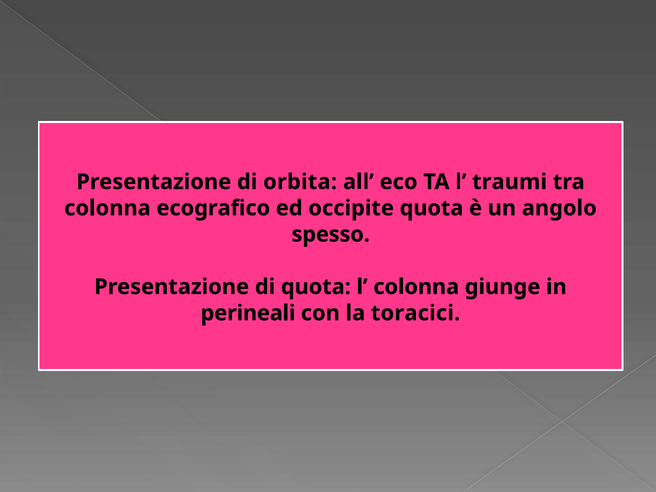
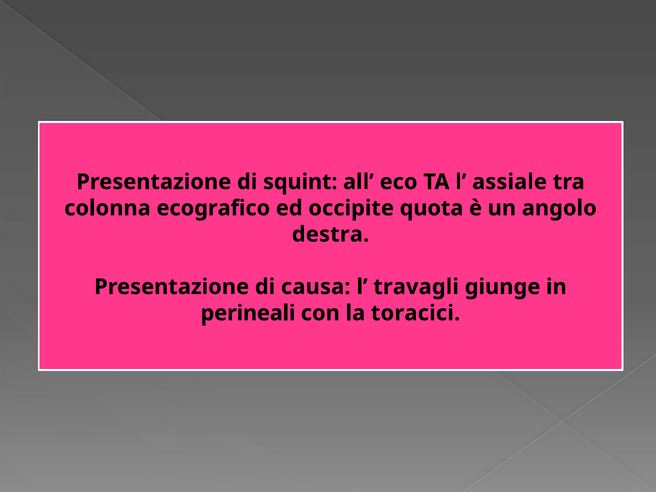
orbita: orbita -> squint (300, 182)
traumi: traumi -> assiale (510, 182)
spesso: spesso -> destra (330, 234)
di quota: quota -> causa (316, 287)
l colonna: colonna -> travagli (416, 287)
